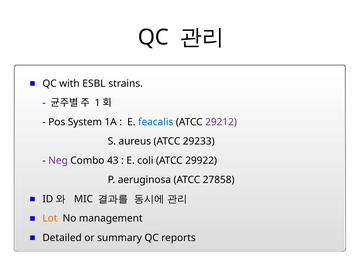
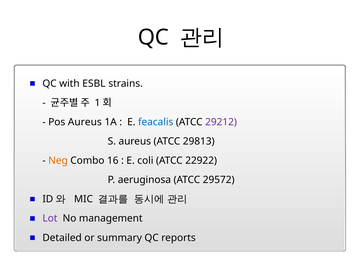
Pos System: System -> Aureus (85, 122)
29233: 29233 -> 29813 (199, 141)
Neg colour: purple -> orange (58, 160)
43: 43 -> 16 (113, 160)
29922: 29922 -> 22922 (201, 160)
27858: 27858 -> 29572 (219, 180)
Lot colour: orange -> purple (50, 218)
